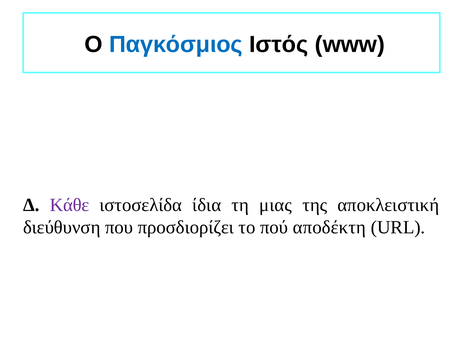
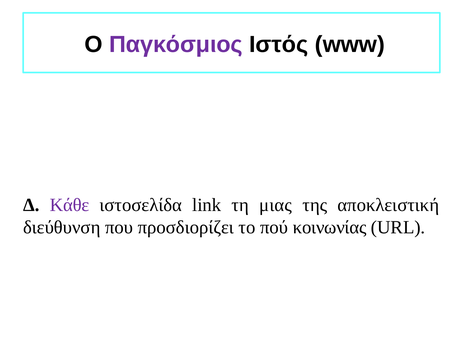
Παγκόσμιος colour: blue -> purple (176, 44)
ίδια: ίδια -> link (207, 205)
αποδέκτη: αποδέκτη -> κοινωνίας (330, 228)
